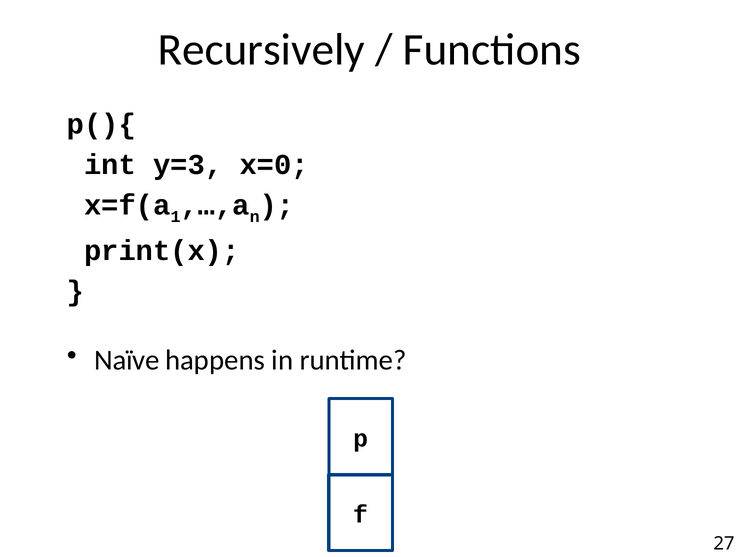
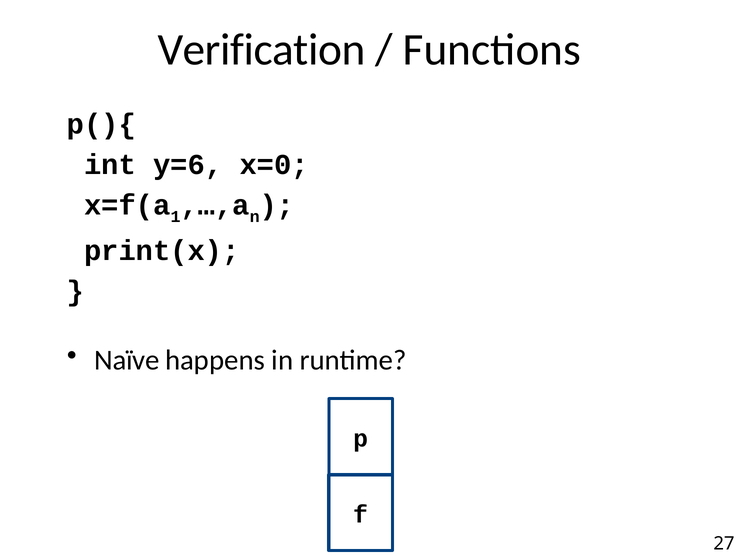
Recursively: Recursively -> Verification (261, 50)
y=3: y=3 -> y=6 (188, 165)
